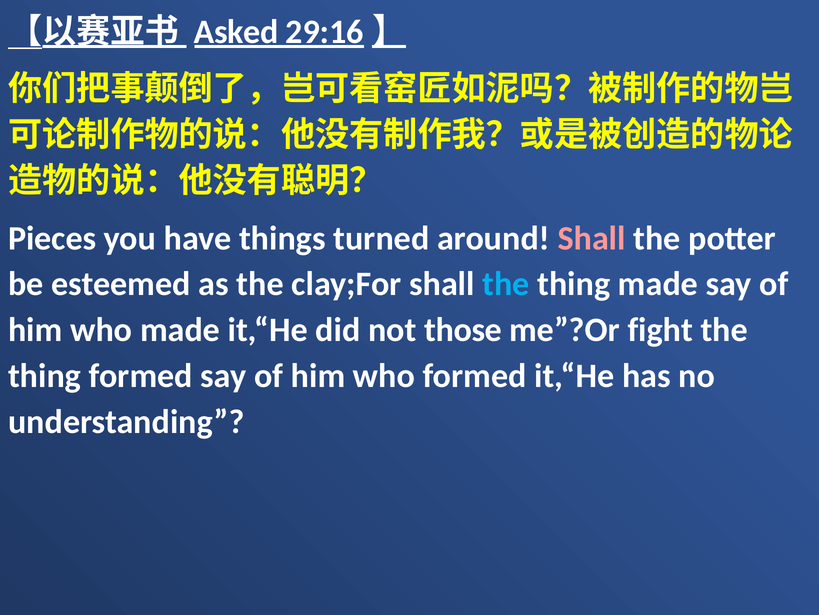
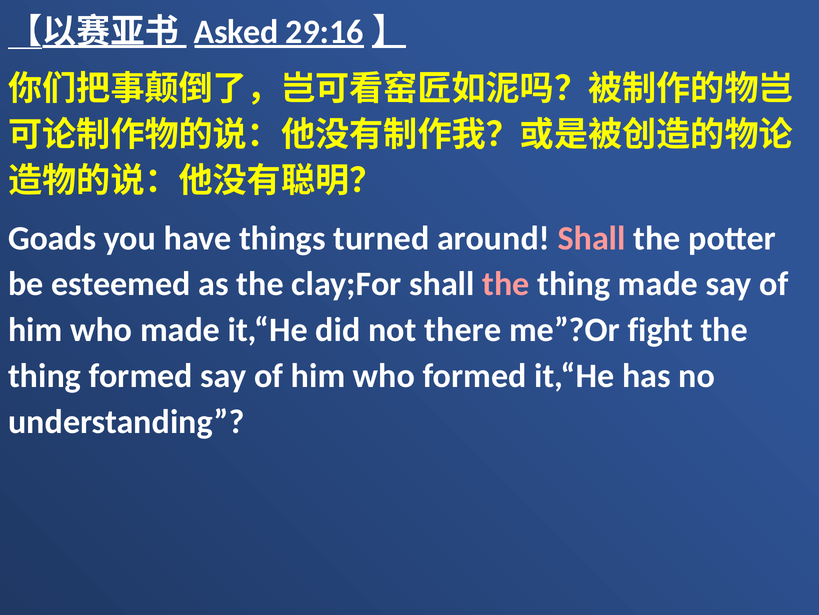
Pieces: Pieces -> Goads (52, 238)
the colour: light blue -> pink (506, 284)
those: those -> there (463, 330)
